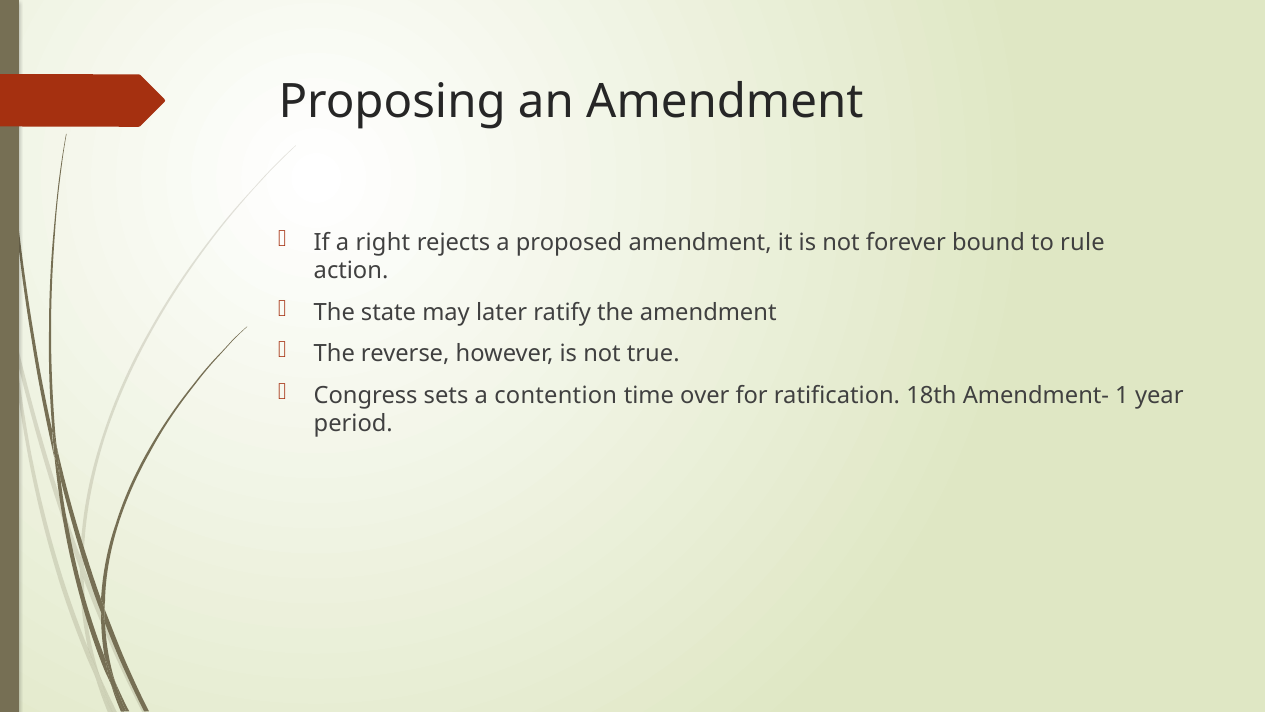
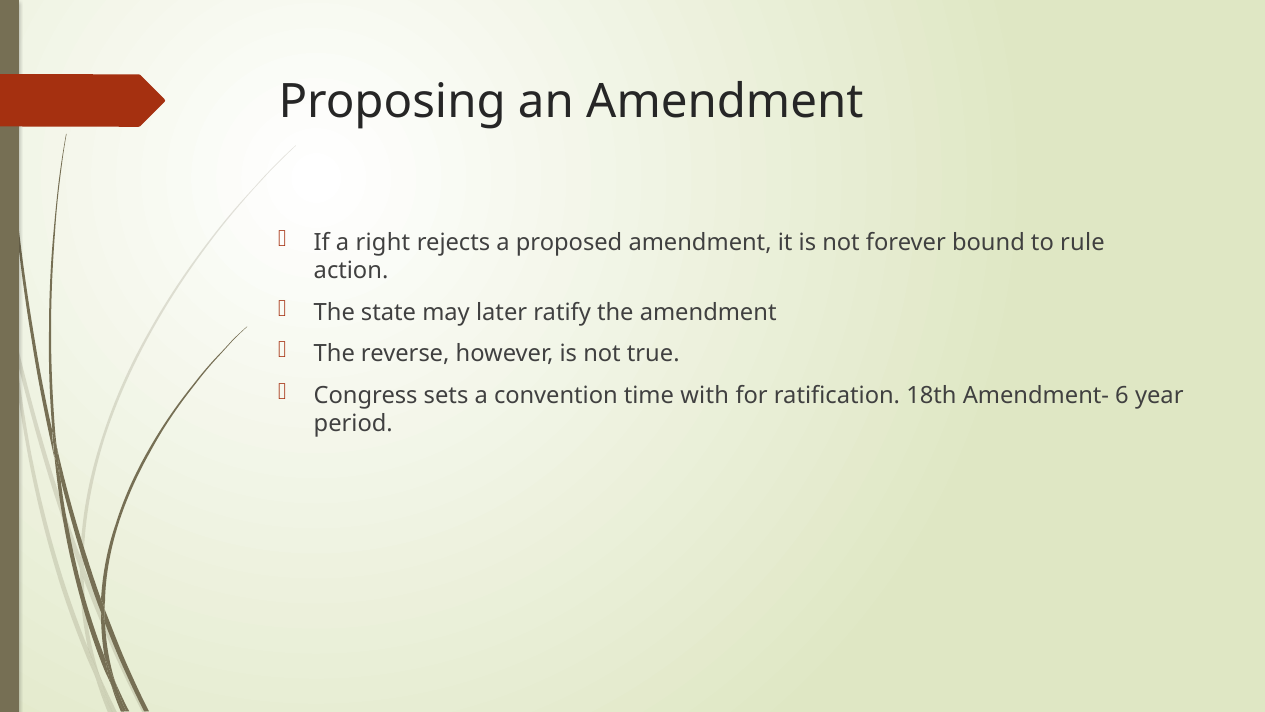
contention: contention -> convention (556, 395)
over: over -> with (705, 395)
1: 1 -> 6 (1122, 395)
